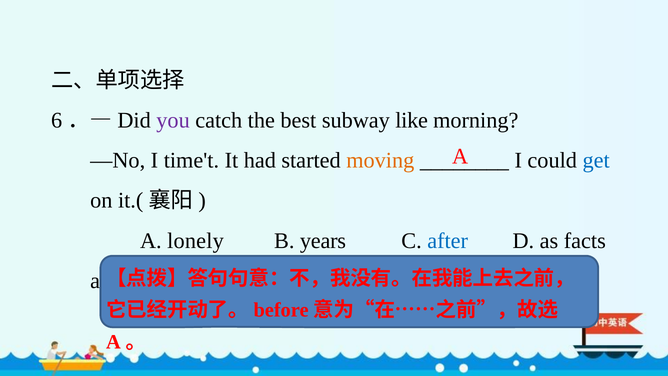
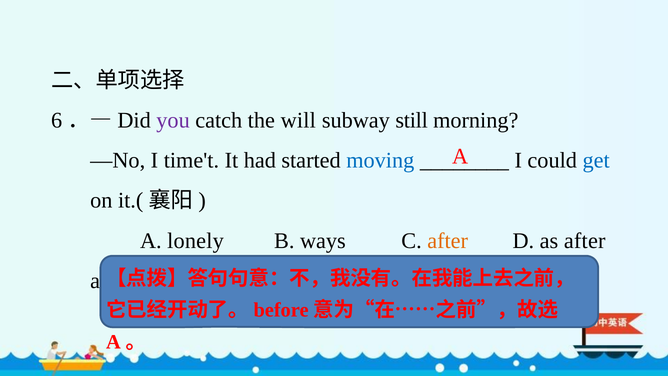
best: best -> will (298, 120)
like: like -> still (412, 120)
moving colour: orange -> blue (380, 160)
years: years -> ways (323, 241)
after colour: blue -> orange (448, 241)
as facts: facts -> after (585, 241)
